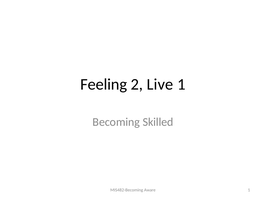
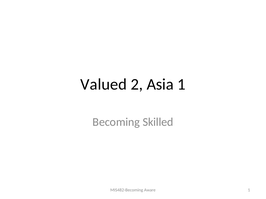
Feeling: Feeling -> Valued (104, 84)
Live: Live -> Asia (160, 84)
